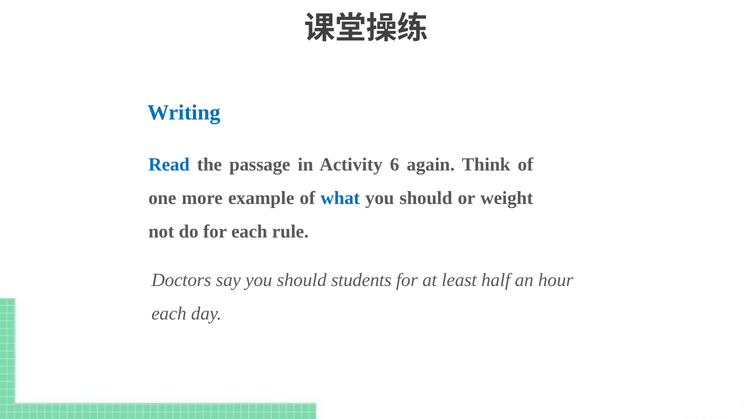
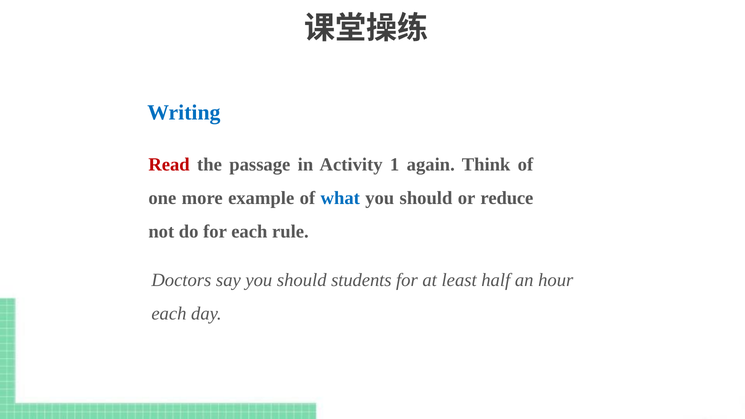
Read colour: blue -> red (169, 164)
6: 6 -> 1 (395, 164)
weight: weight -> reduce (507, 198)
